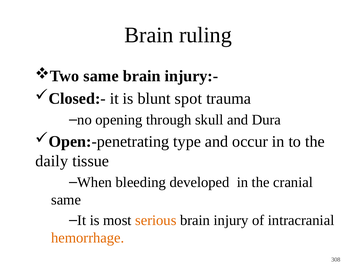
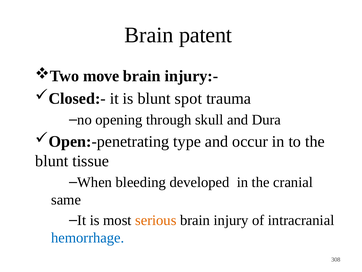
ruling: ruling -> patent (206, 35)
Two same: same -> move (101, 76)
daily: daily -> blunt (52, 161)
hemorrhage colour: orange -> blue (88, 237)
